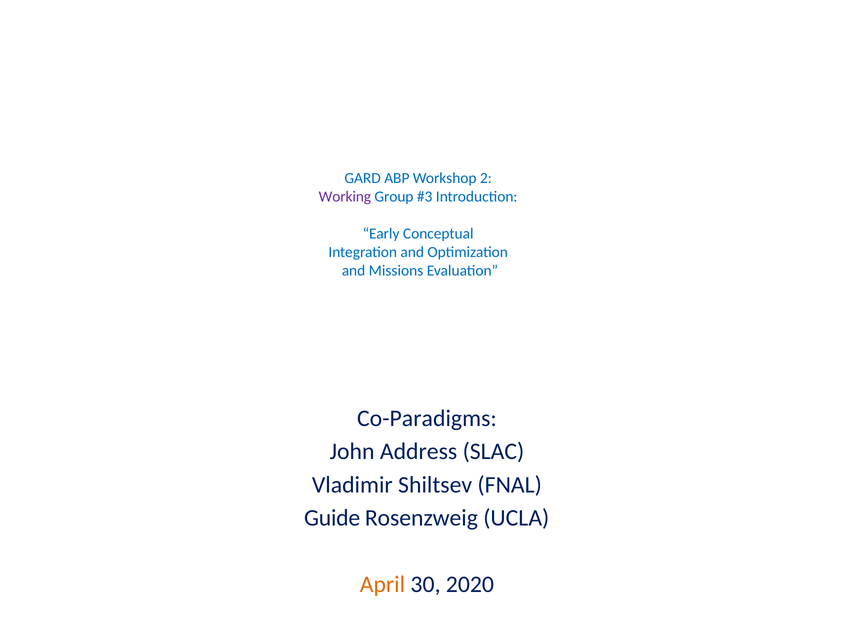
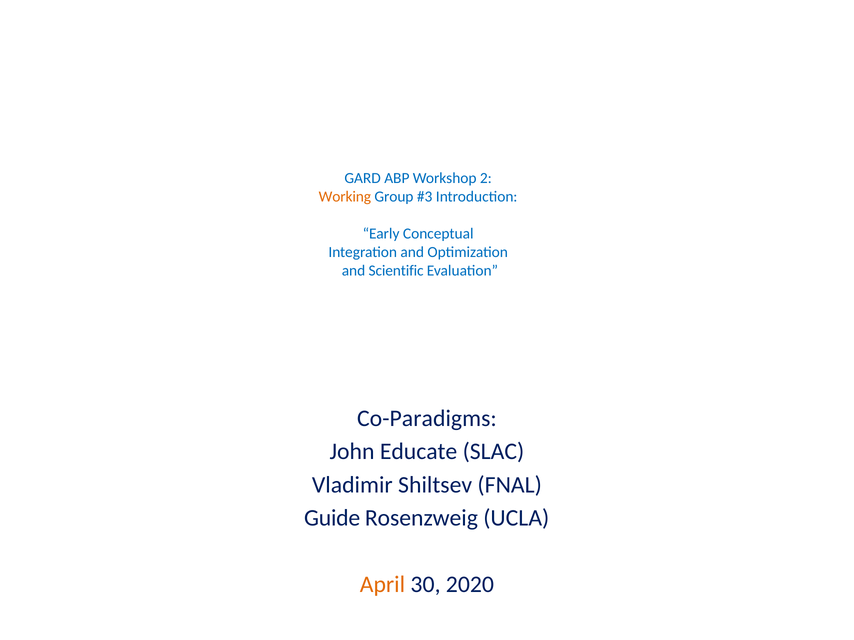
Working colour: purple -> orange (345, 197)
Missions: Missions -> Scientific (396, 271)
Address: Address -> Educate (419, 452)
